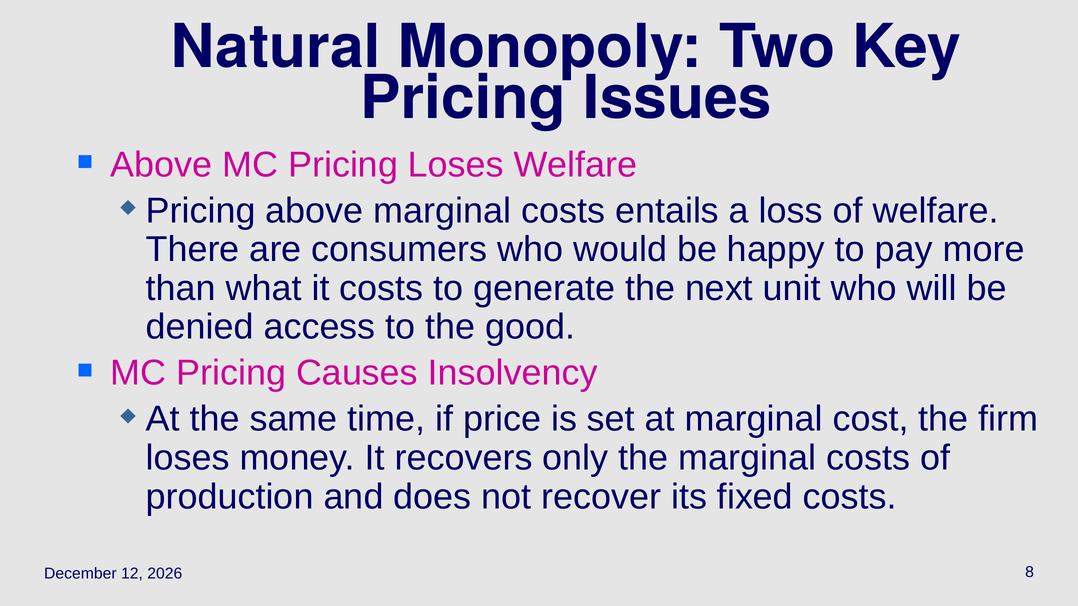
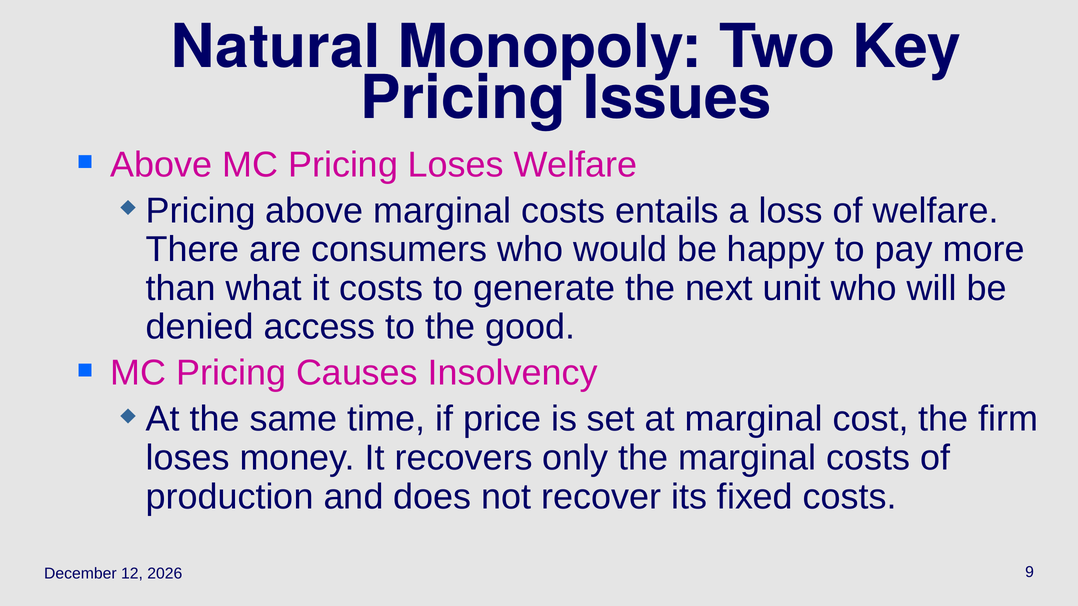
8: 8 -> 9 (1030, 572)
